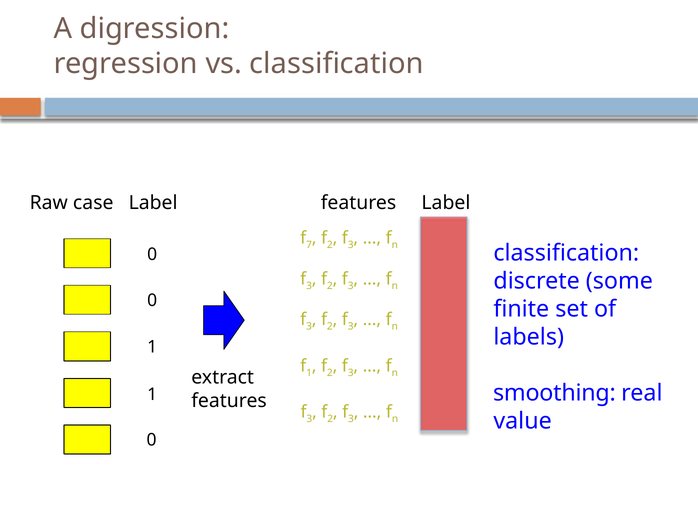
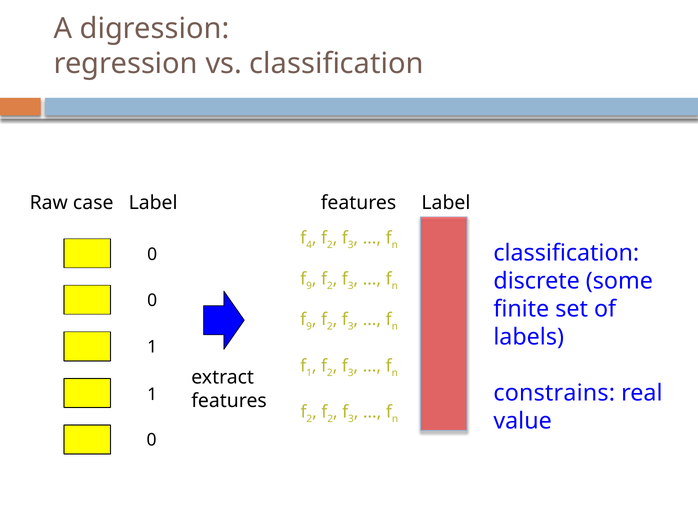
7: 7 -> 4 (309, 245)
3: 3 -> 9 (309, 285)
3: 3 -> 9 (309, 326)
smoothing: smoothing -> constrains (554, 393)
3: 3 -> 2 (309, 418)
